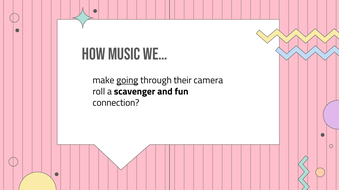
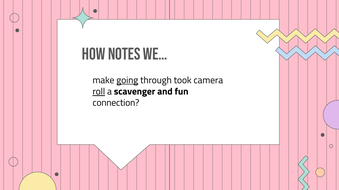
music: music -> notes (124, 54)
their: their -> took (183, 81)
roll underline: none -> present (99, 92)
